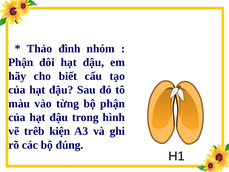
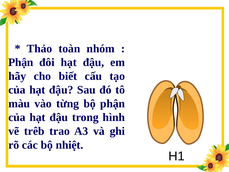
đình: đình -> toàn (69, 49)
kiện: kiện -> trao (60, 131)
đúng: đúng -> nhiệt (70, 145)
